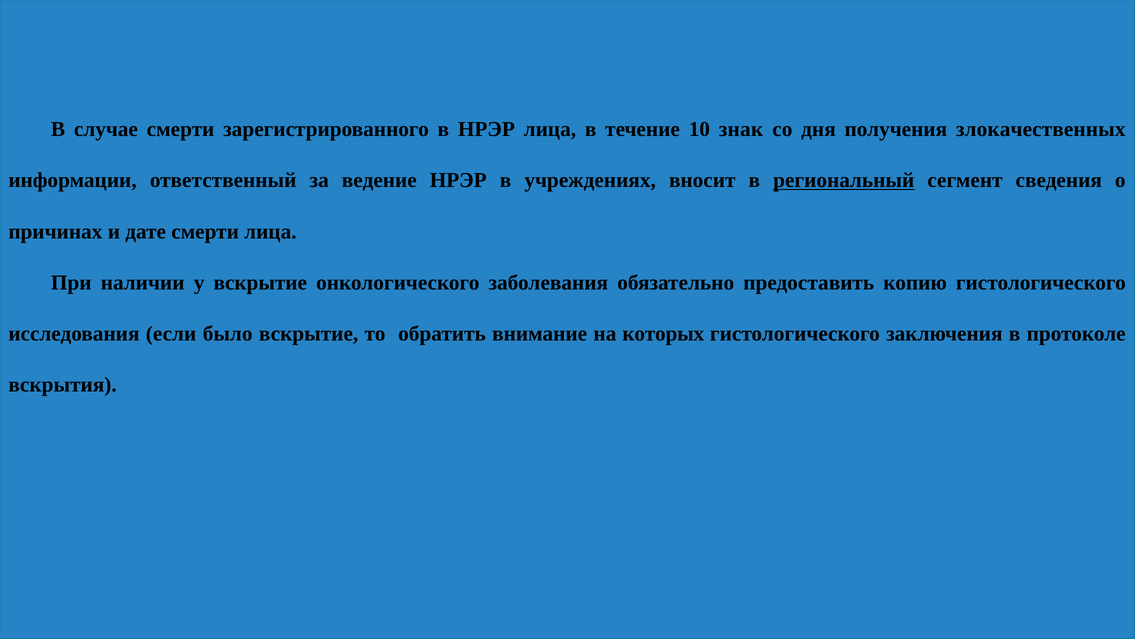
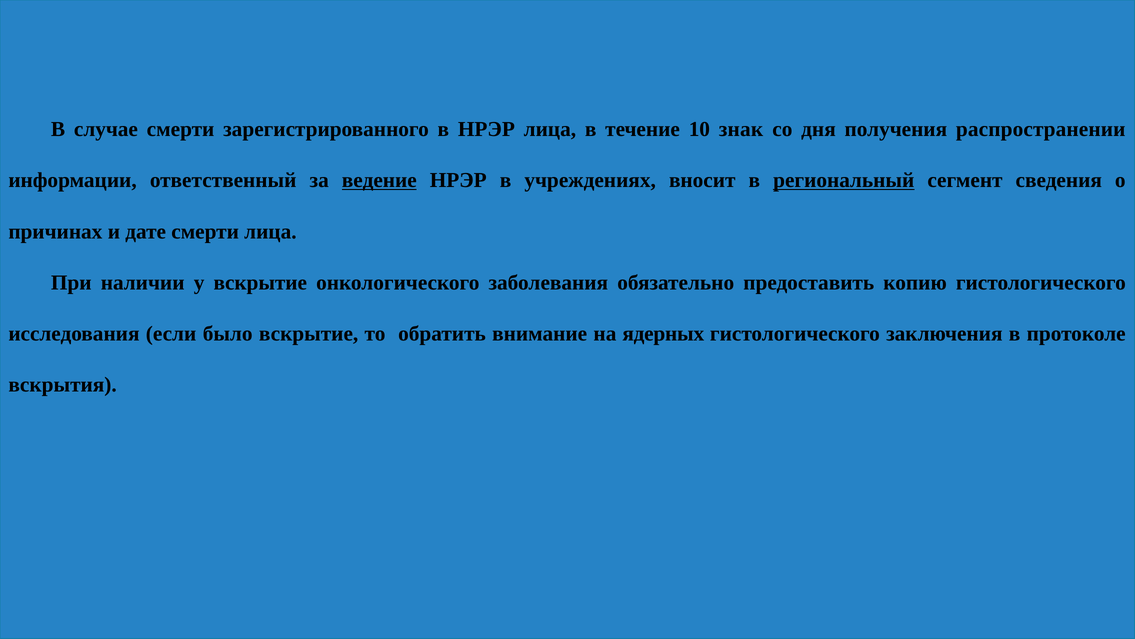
злокачественных: злокачественных -> распространении (1041, 129)
ведение underline: none -> present (379, 180)
которых: которых -> ядерных (663, 333)
